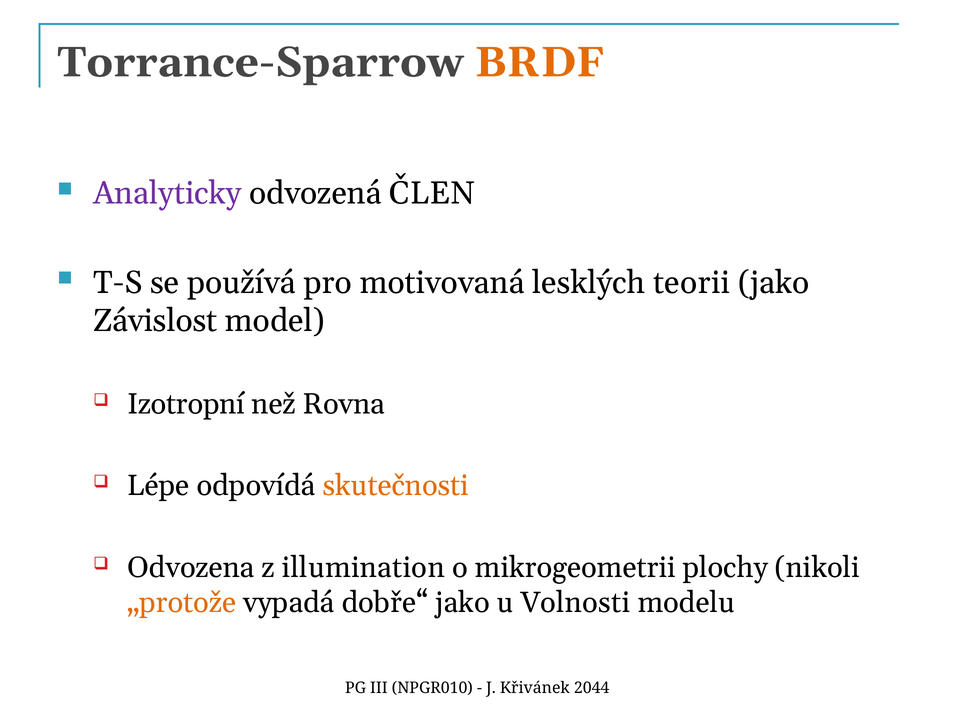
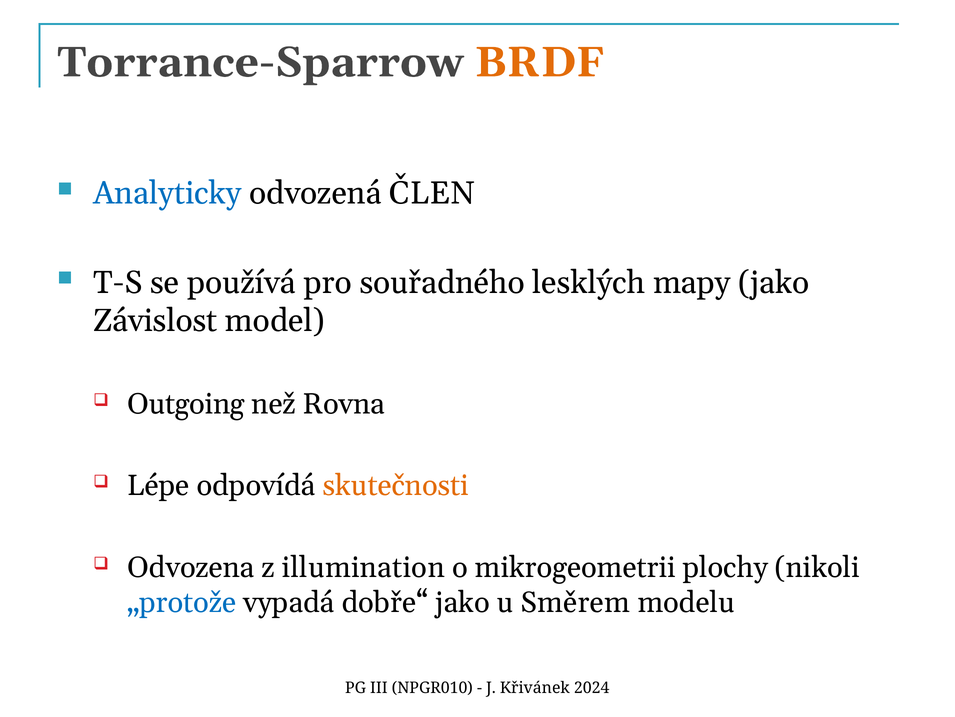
Analyticky colour: purple -> blue (167, 193)
motivovaná: motivovaná -> souřadného (442, 282)
teorii: teorii -> mapy (692, 282)
Izotropní: Izotropní -> Outgoing (186, 404)
„protože colour: orange -> blue (182, 602)
Volnosti: Volnosti -> Směrem (575, 602)
2044: 2044 -> 2024 (592, 687)
